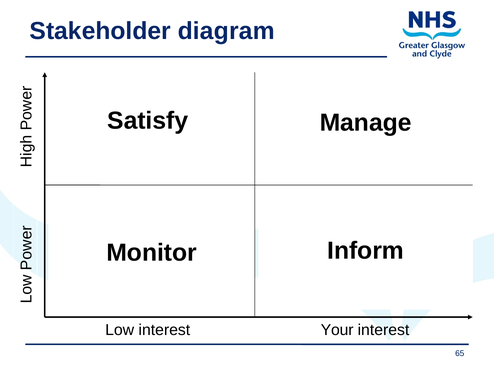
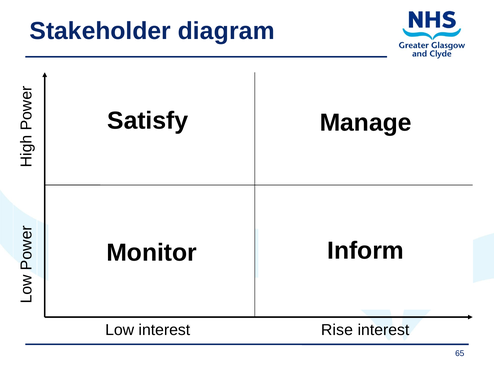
interest Your: Your -> Rise (337, 331)
